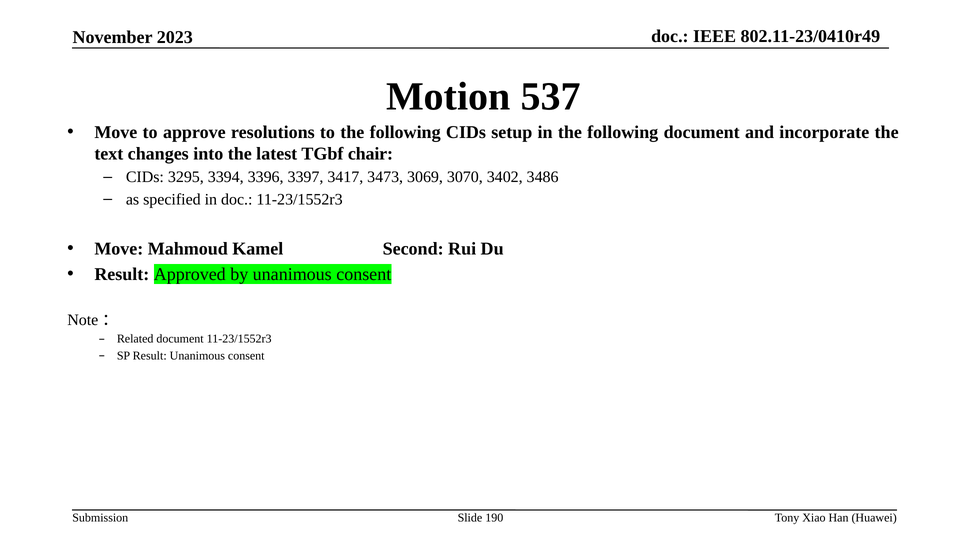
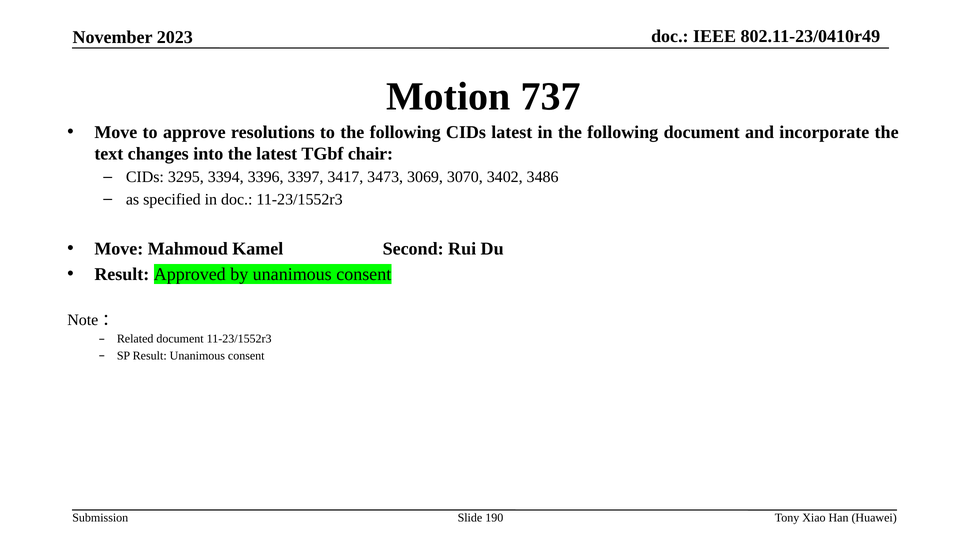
537: 537 -> 737 (551, 96)
CIDs setup: setup -> latest (512, 132)
